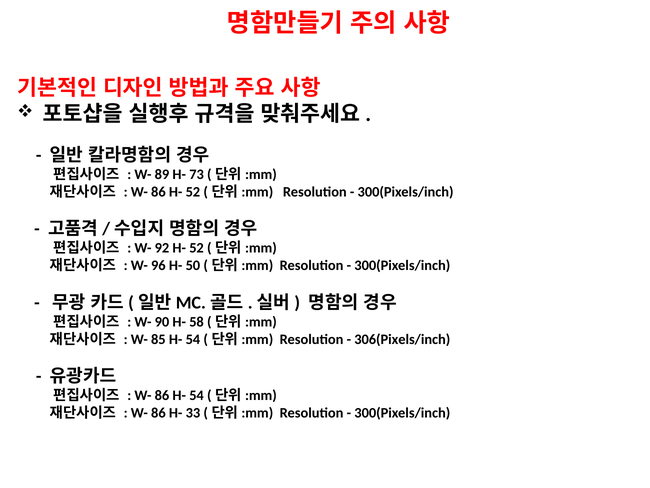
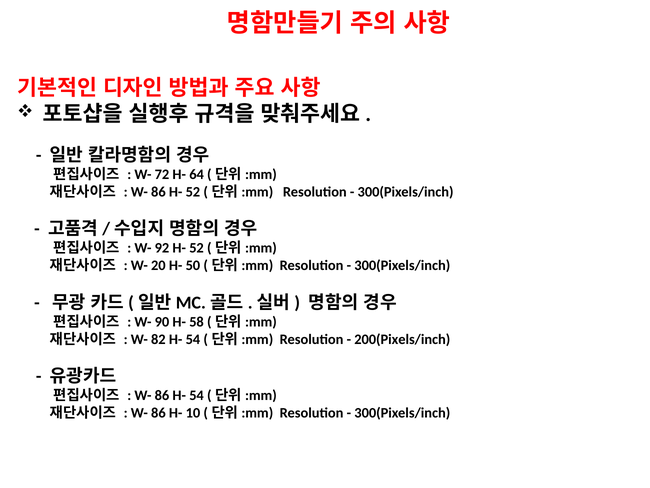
89: 89 -> 72 (162, 174)
73: 73 -> 64 (197, 174)
96: 96 -> 20 (158, 265)
85: 85 -> 82 (158, 339)
306(Pixels/inch: 306(Pixels/inch -> 200(Pixels/inch (402, 339)
33: 33 -> 10 (193, 413)
